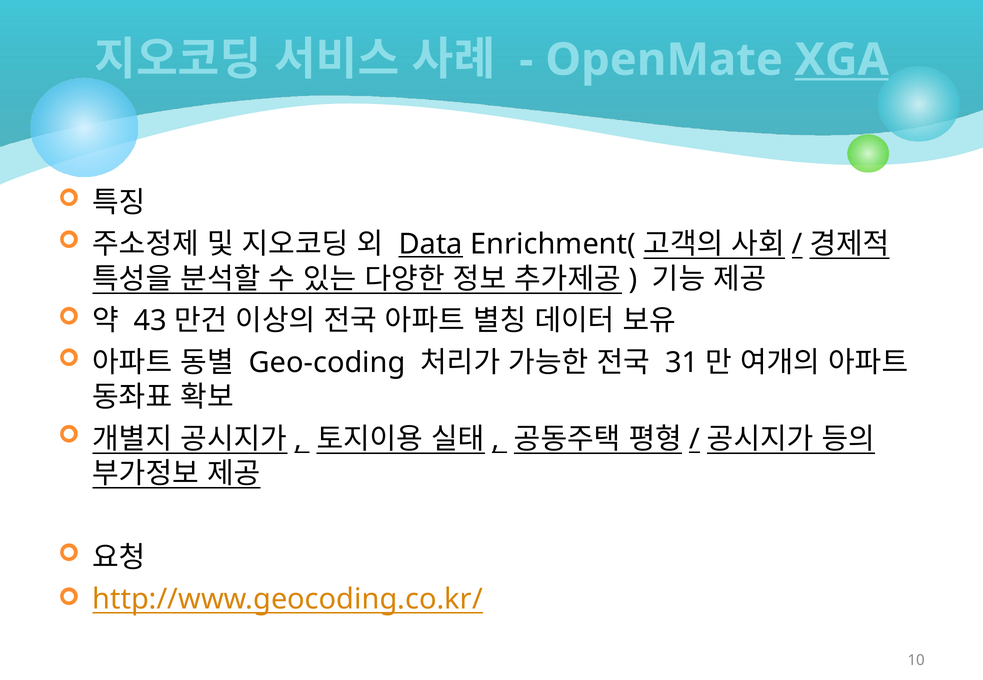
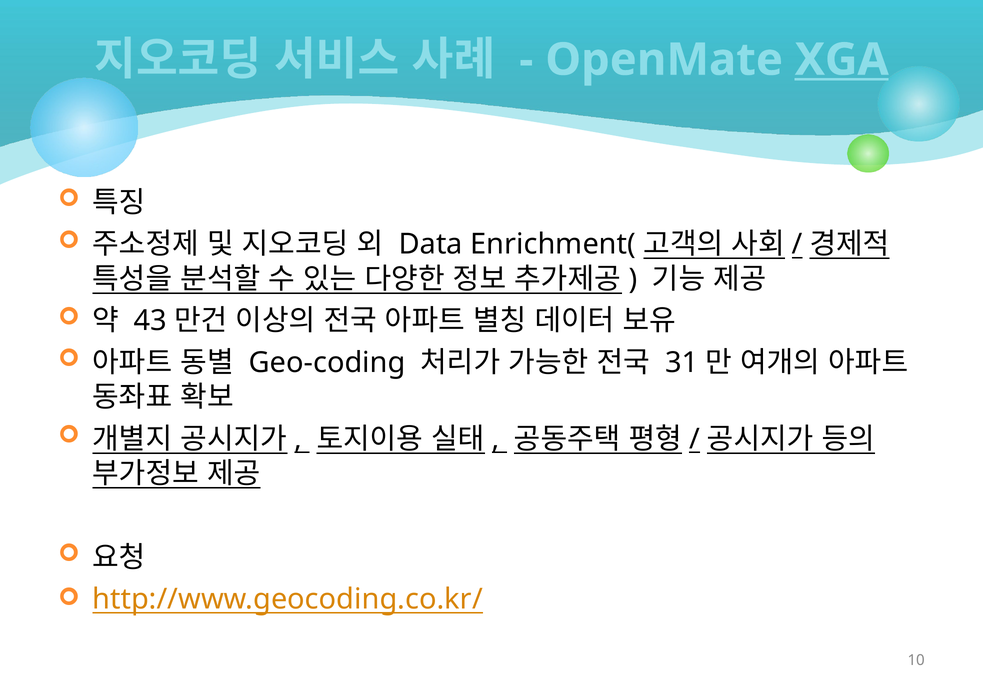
Data underline: present -> none (431, 245)
